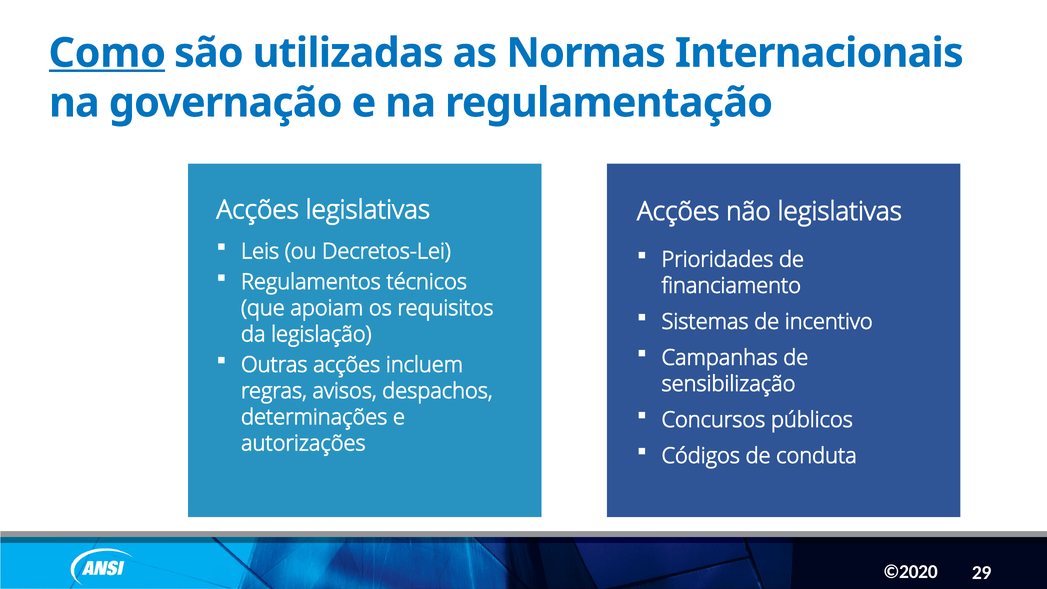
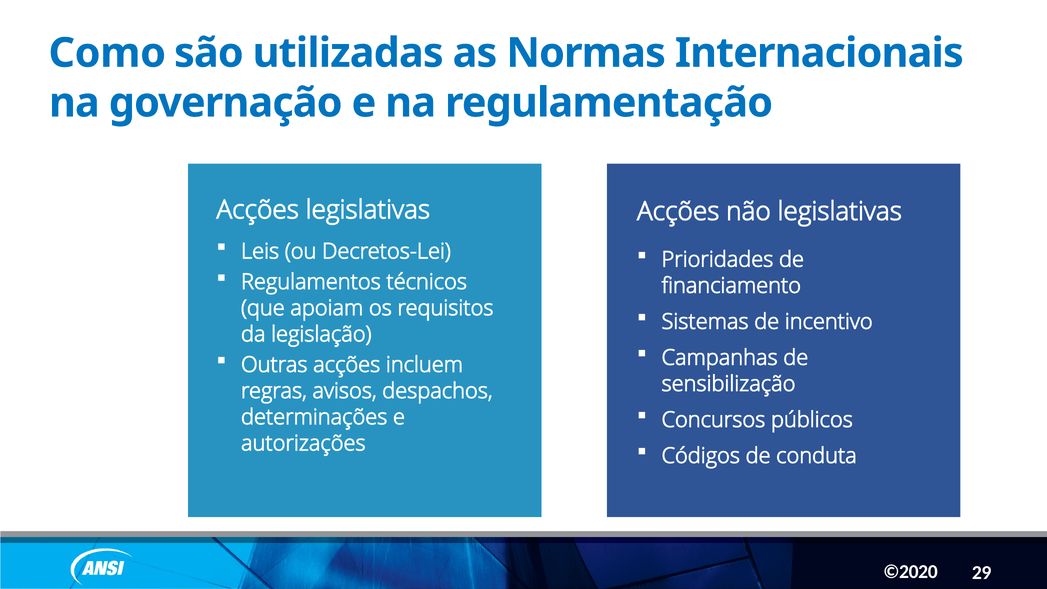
Como underline: present -> none (107, 53)
